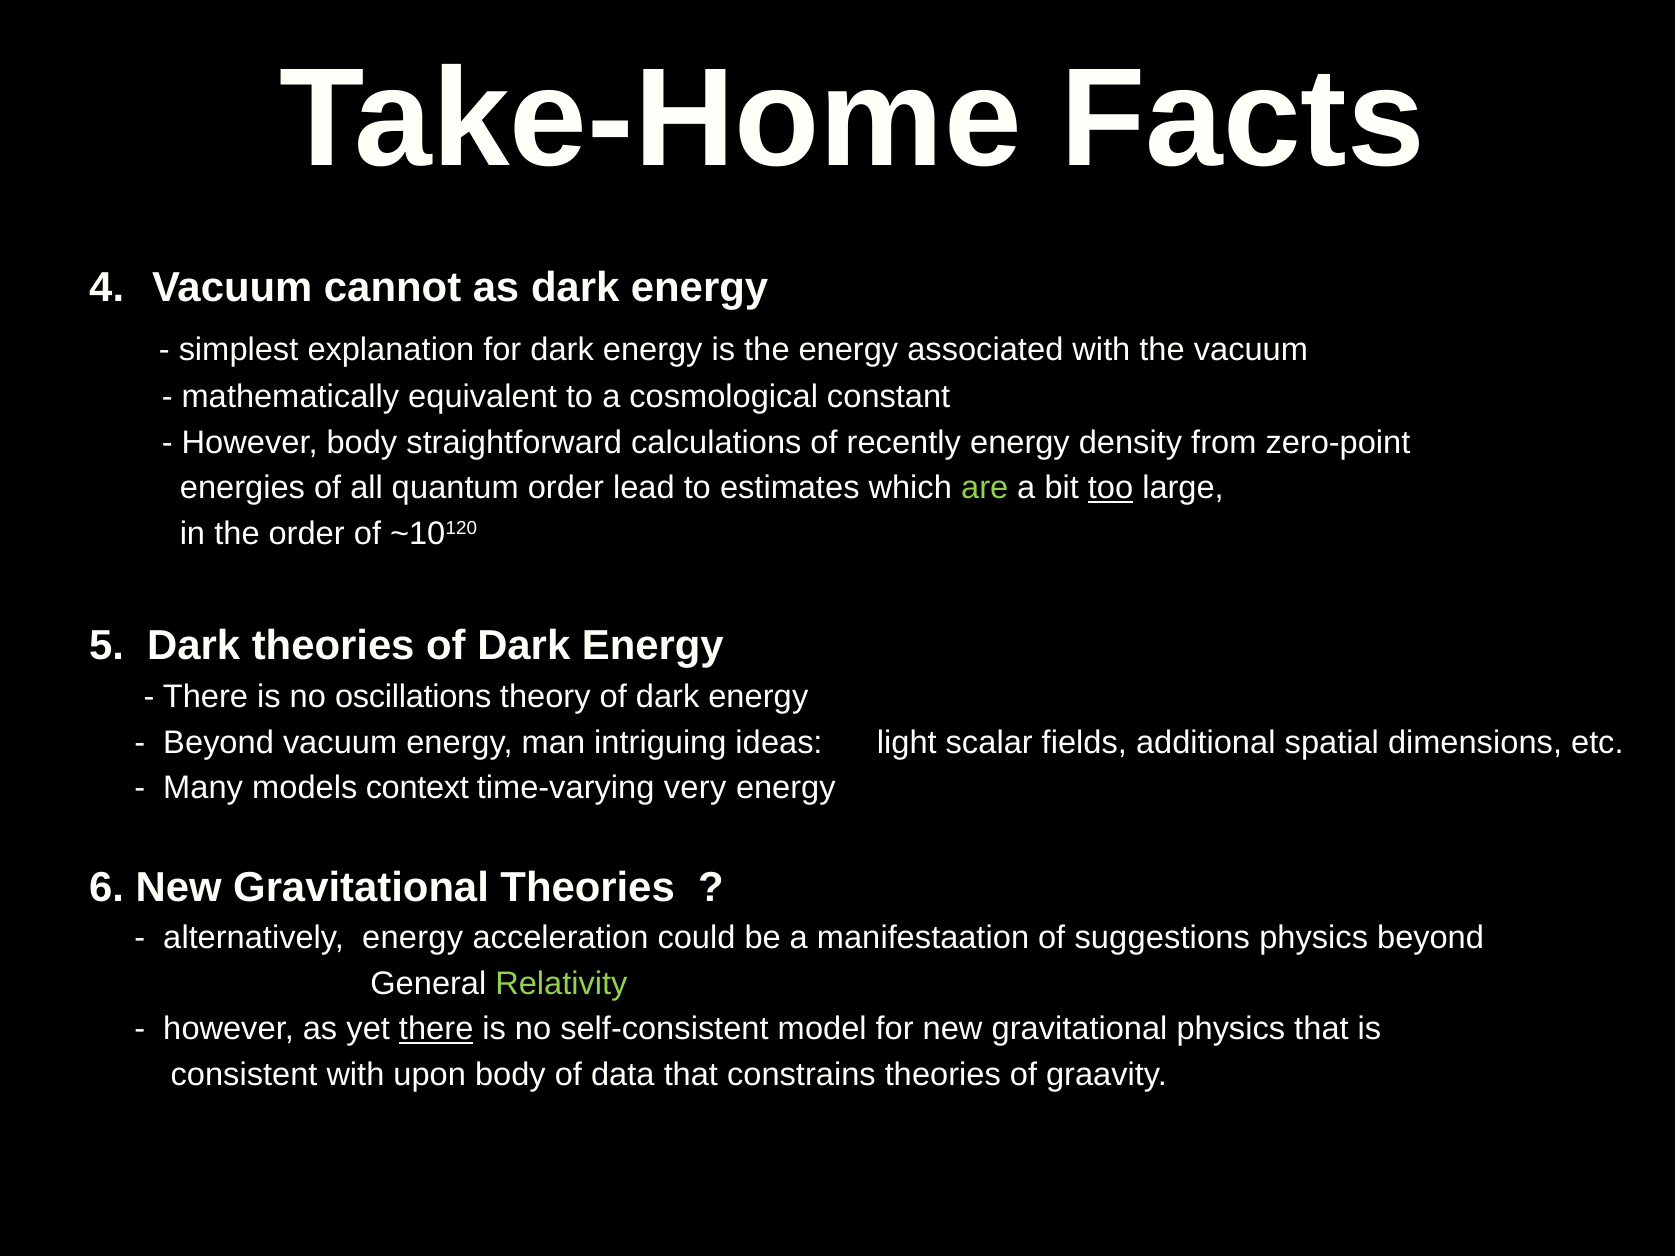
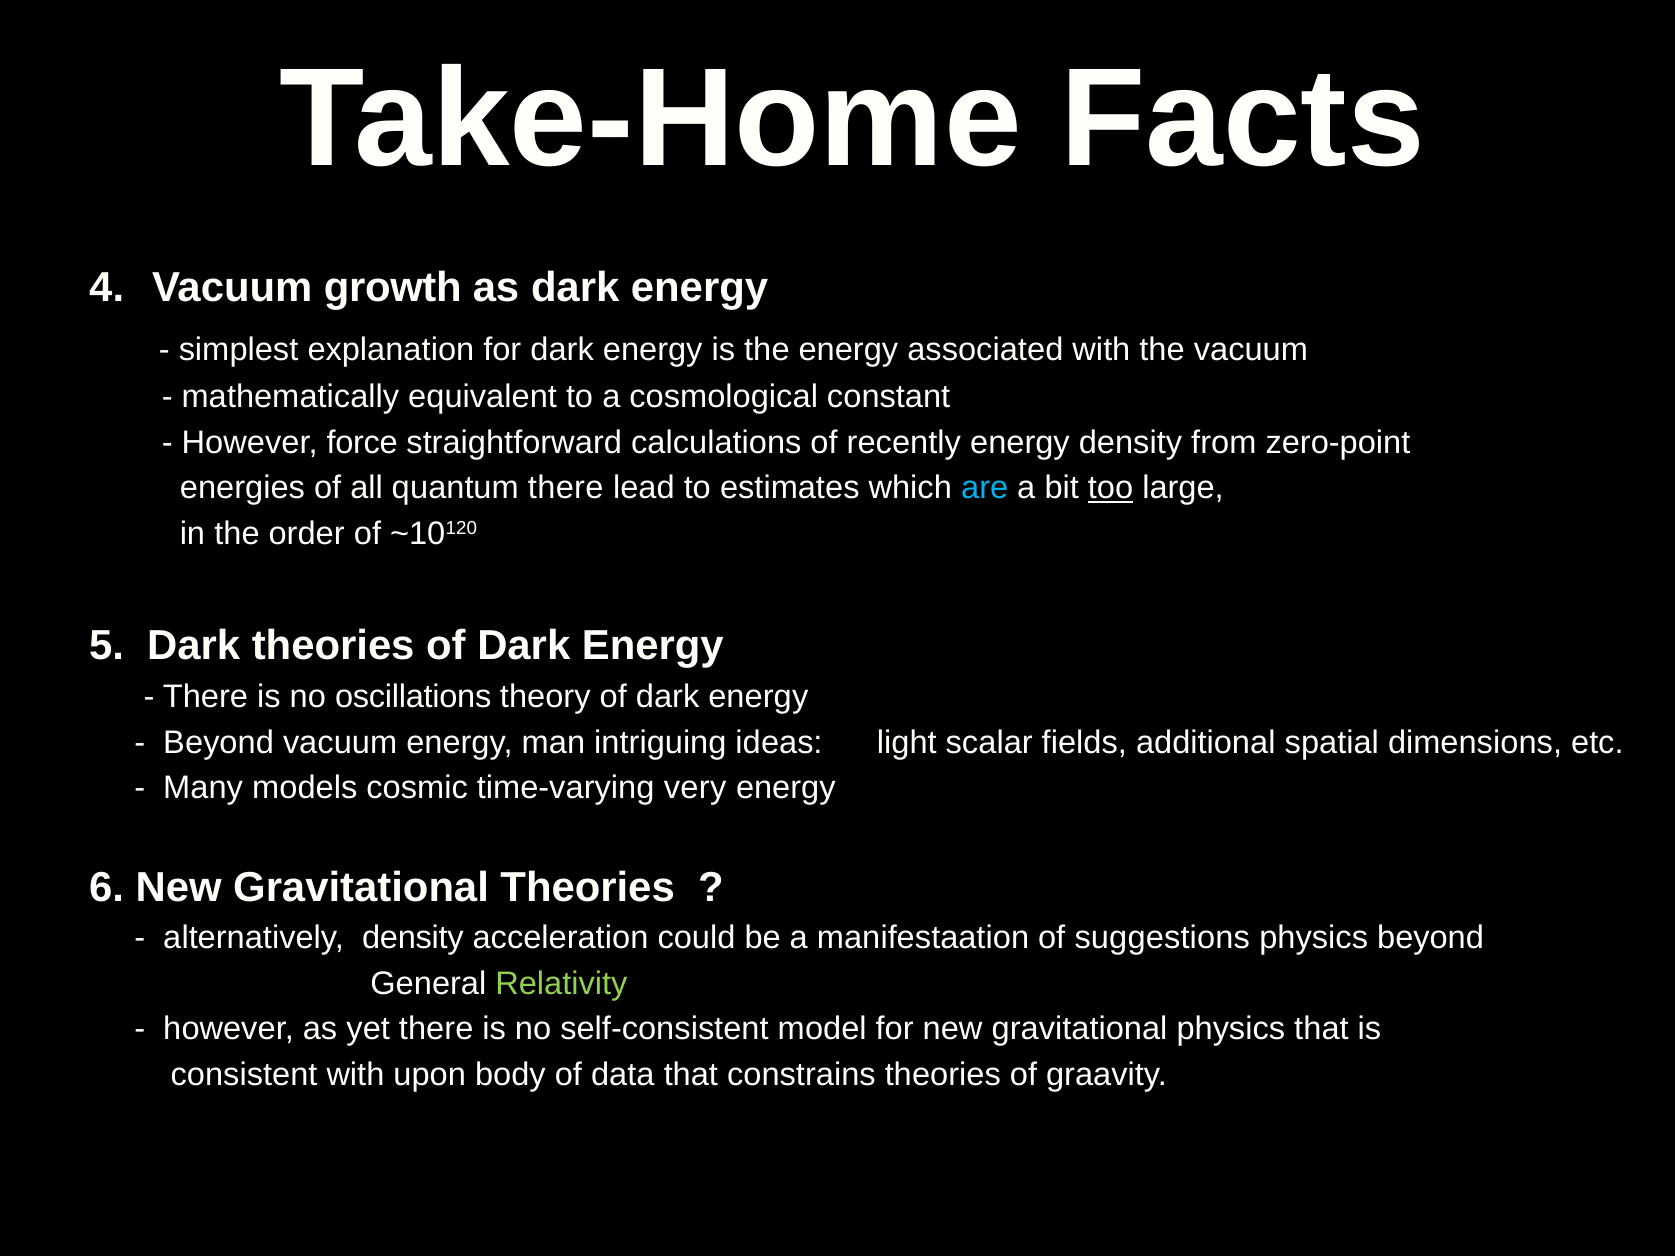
cannot: cannot -> growth (393, 288)
However body: body -> force (362, 443)
quantum order: order -> there (566, 488)
are colour: light green -> light blue (985, 488)
context: context -> cosmic (417, 788)
alternatively energy: energy -> density (413, 938)
there underline: present -> none (436, 1029)
